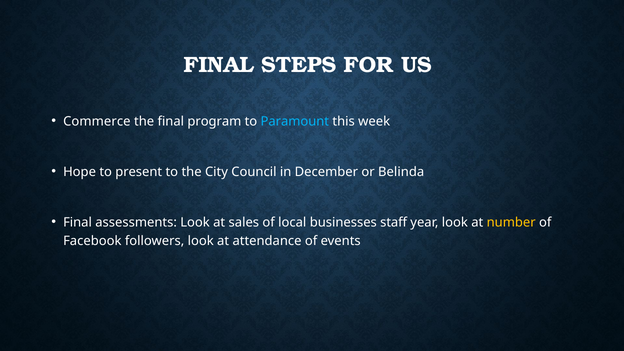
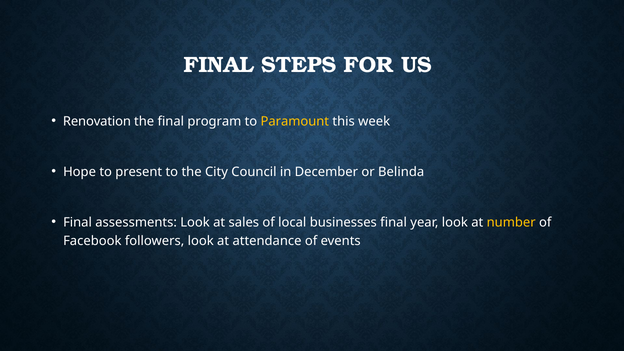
Commerce: Commerce -> Renovation (97, 121)
Paramount colour: light blue -> yellow (295, 121)
businesses staff: staff -> final (394, 222)
